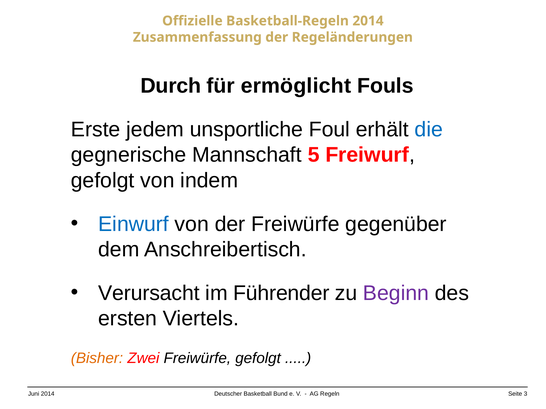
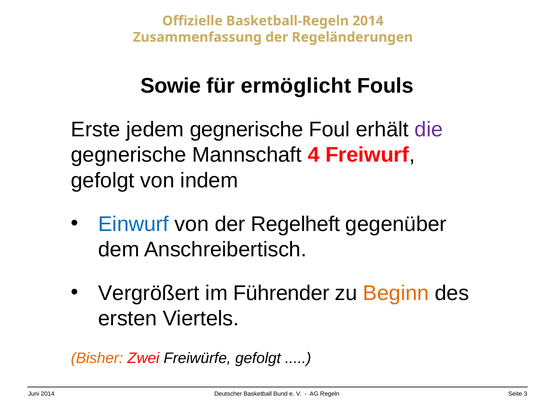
Durch: Durch -> Sowie (171, 86)
jedem unsportliche: unsportliche -> gegnerische (246, 130)
die colour: blue -> purple (429, 130)
5: 5 -> 4 (314, 155)
der Freiwürfe: Freiwürfe -> Regelheft (295, 224)
Verursacht: Verursacht -> Vergrößert (149, 293)
Beginn colour: purple -> orange (396, 293)
